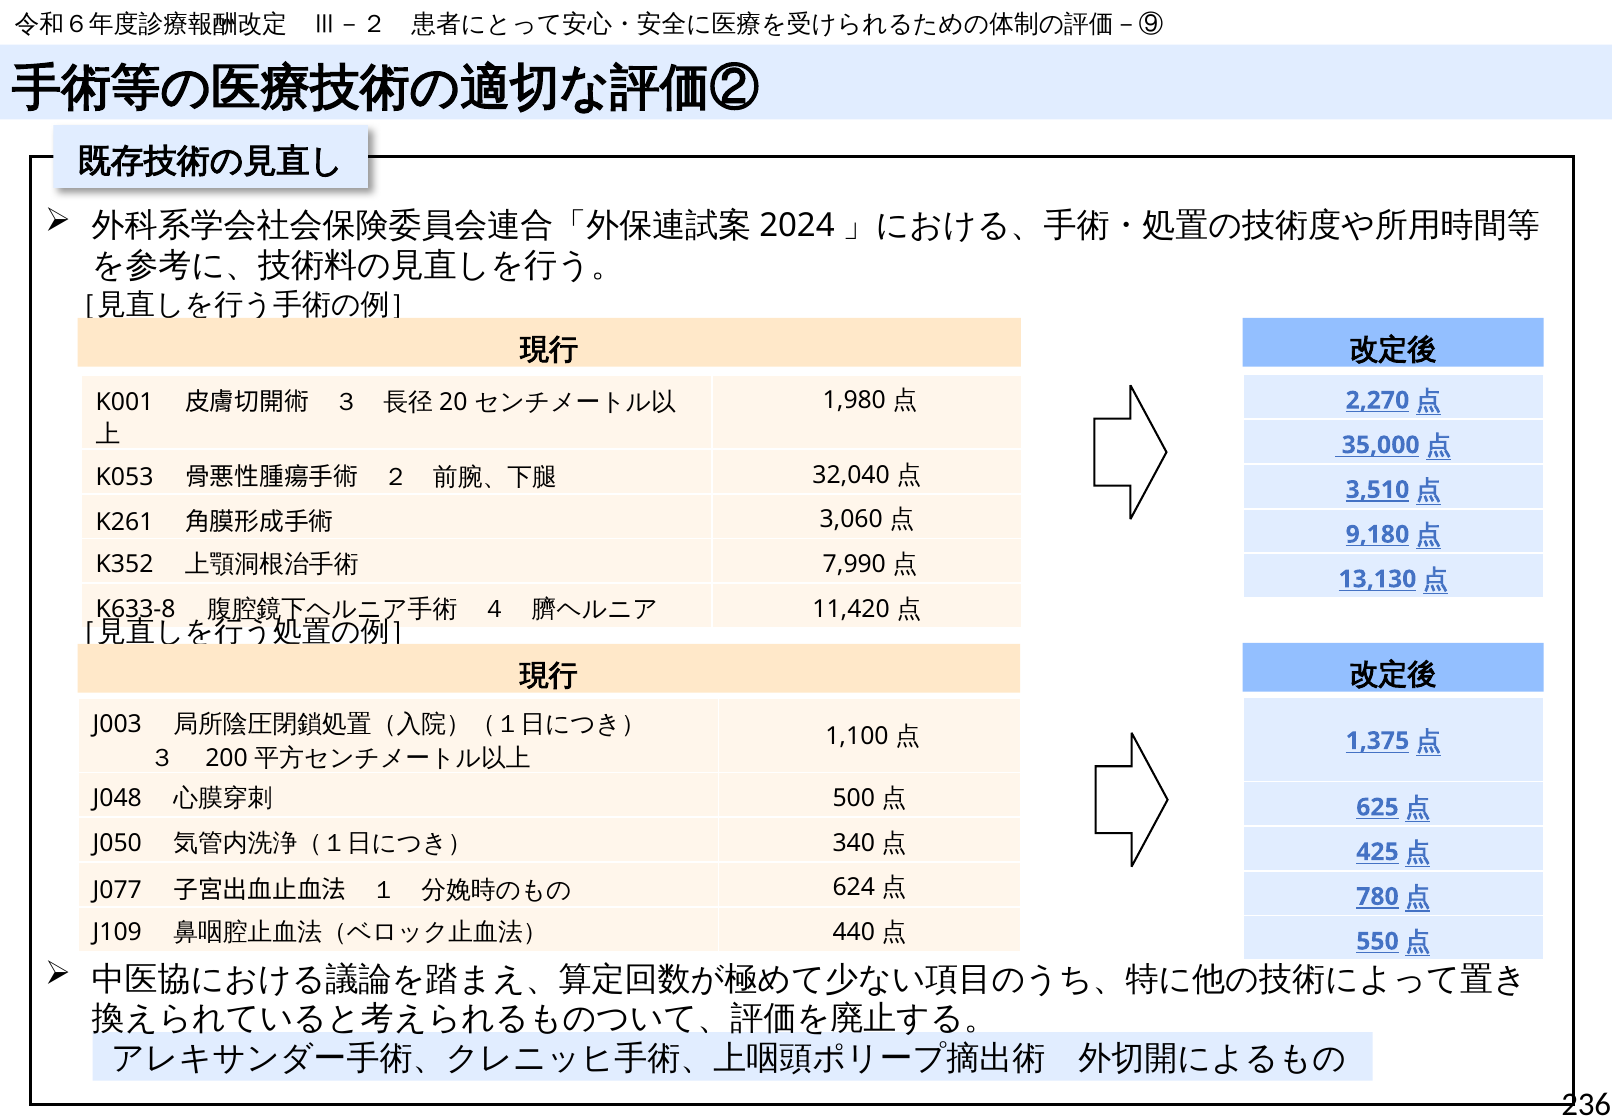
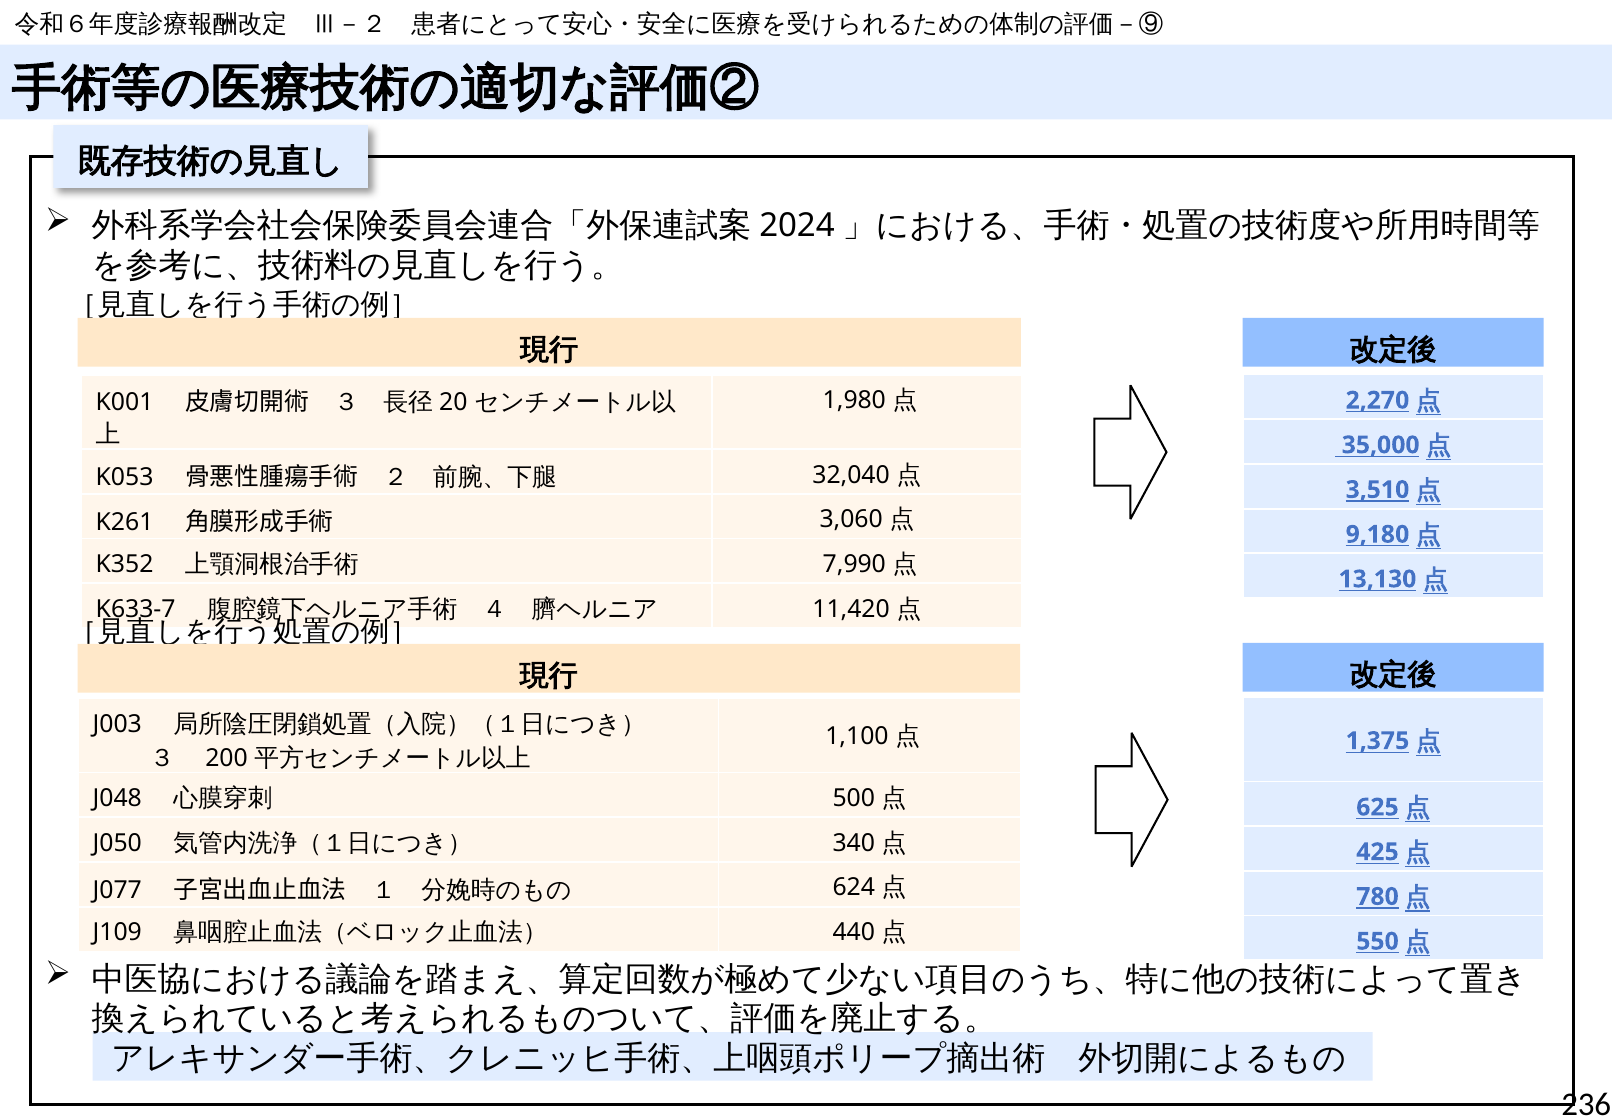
K633-8: K633-8 -> K633-7 (136, 609)
